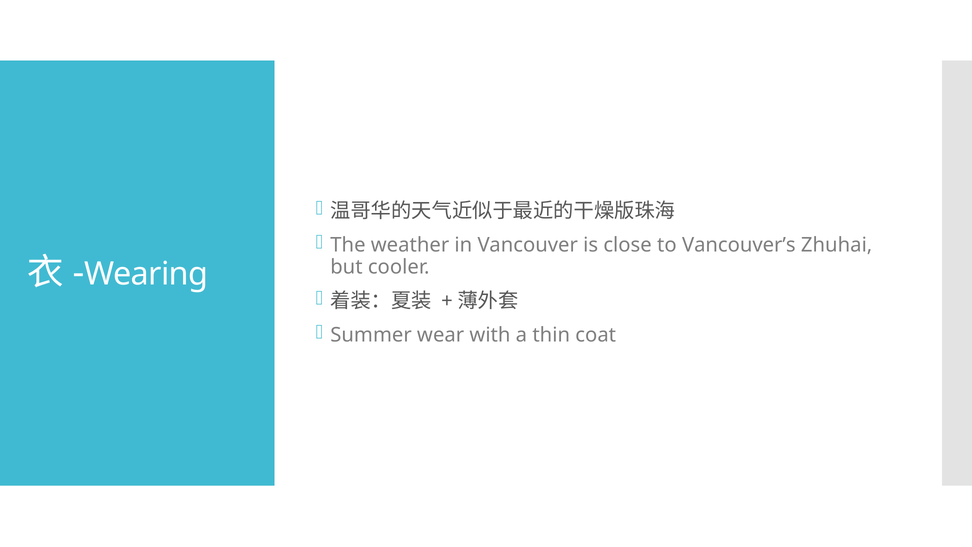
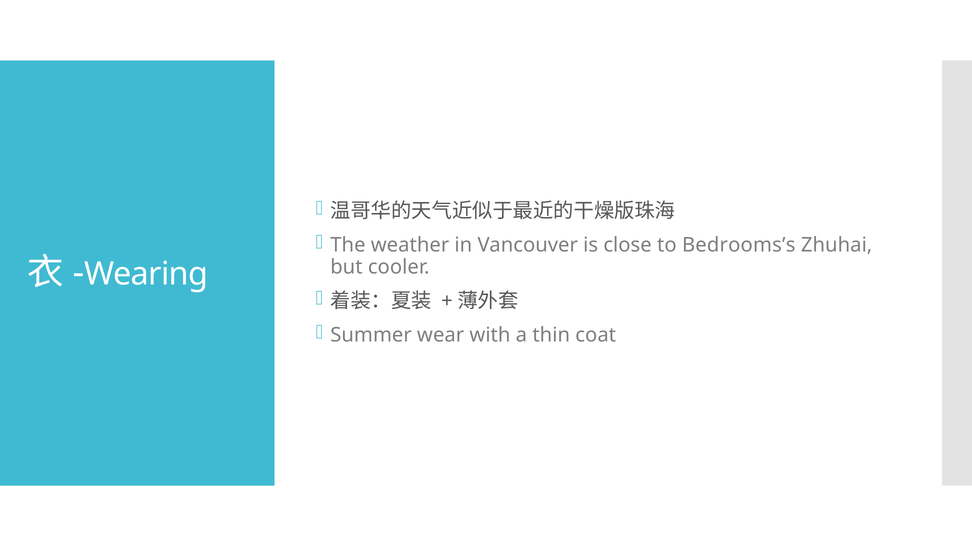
Vancouver’s: Vancouver’s -> Bedrooms’s (739, 245)
